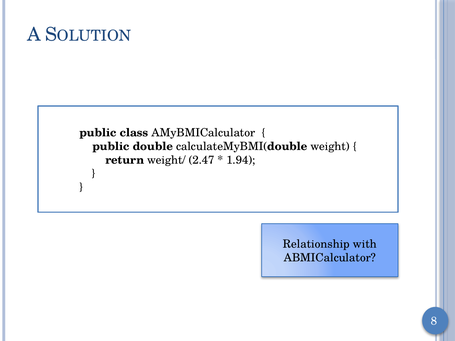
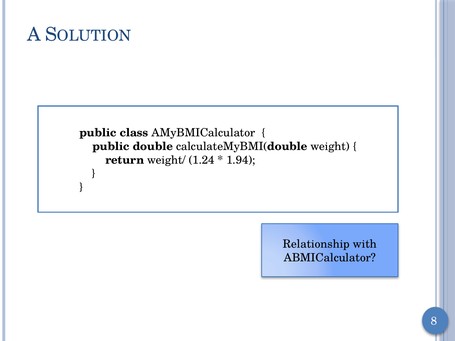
2.47: 2.47 -> 1.24 (202, 160)
